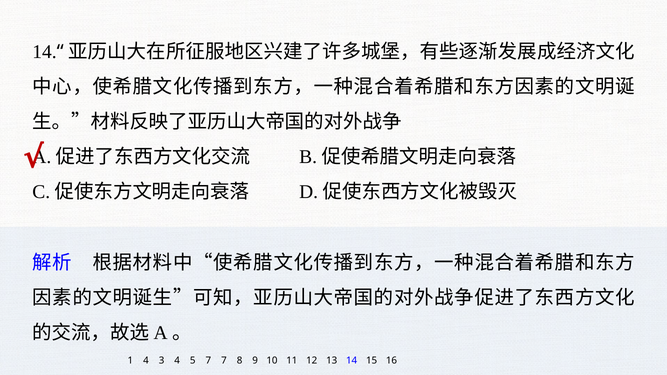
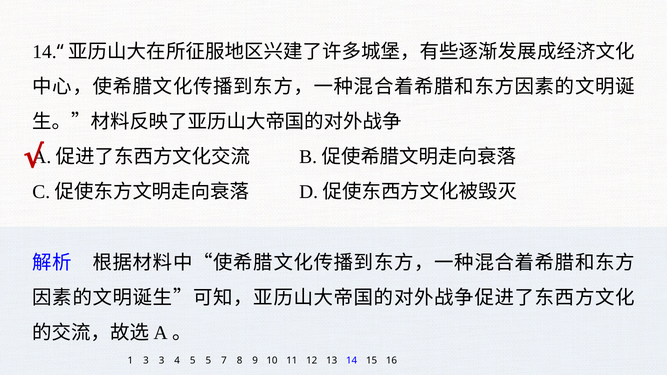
1 4: 4 -> 3 (146, 361)
5 7: 7 -> 5 (208, 361)
